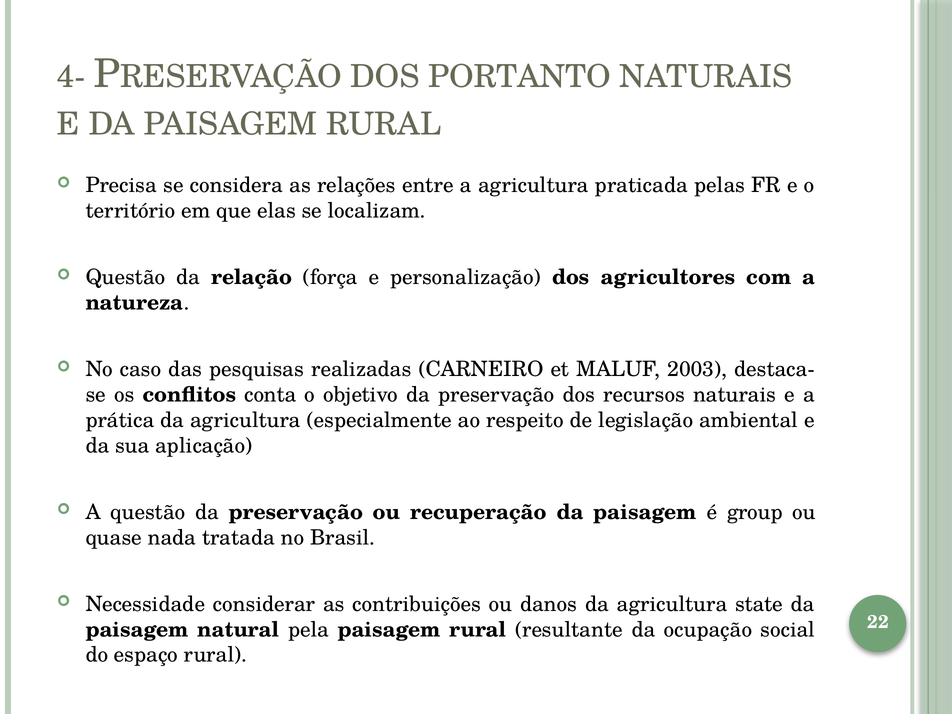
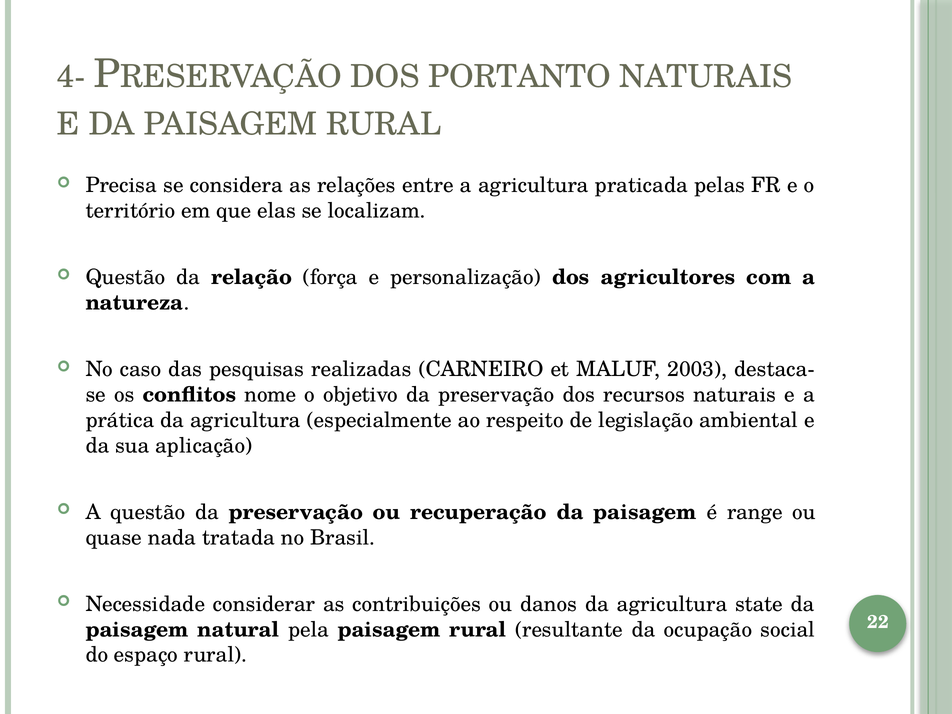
conta: conta -> nome (270, 395)
group: group -> range (755, 512)
